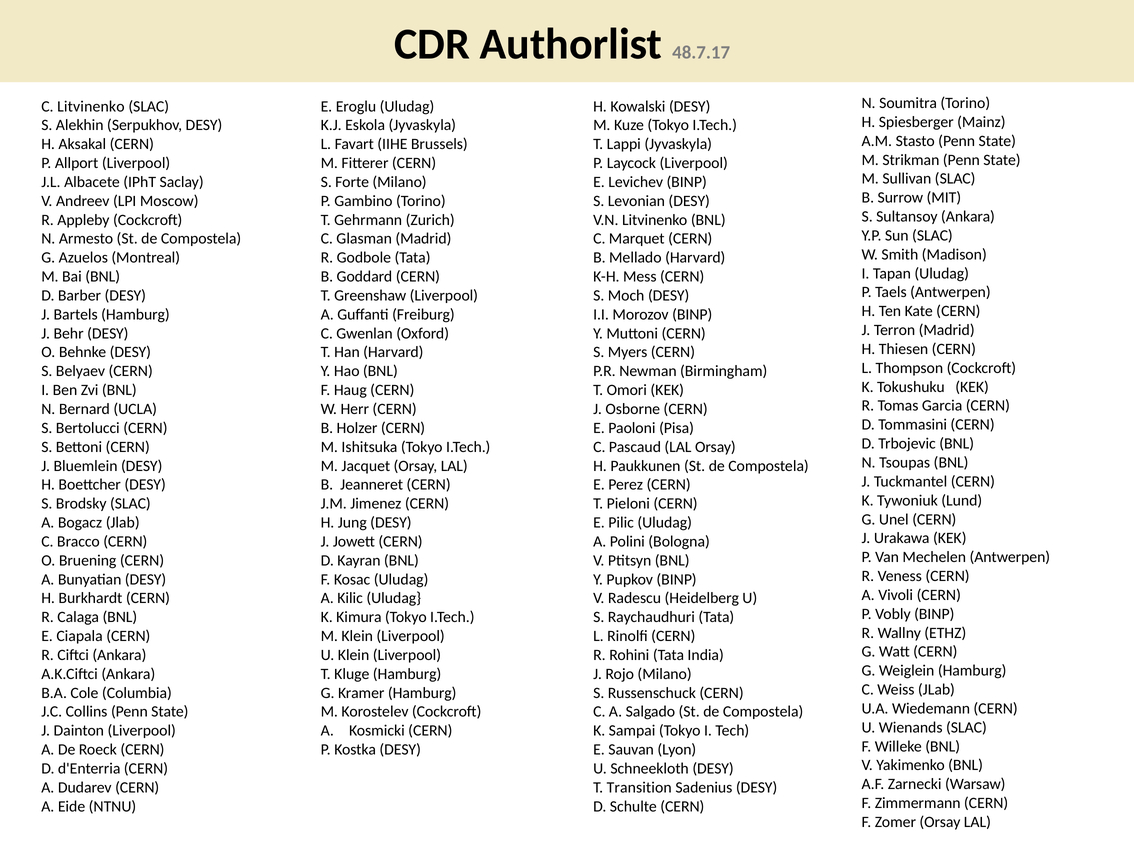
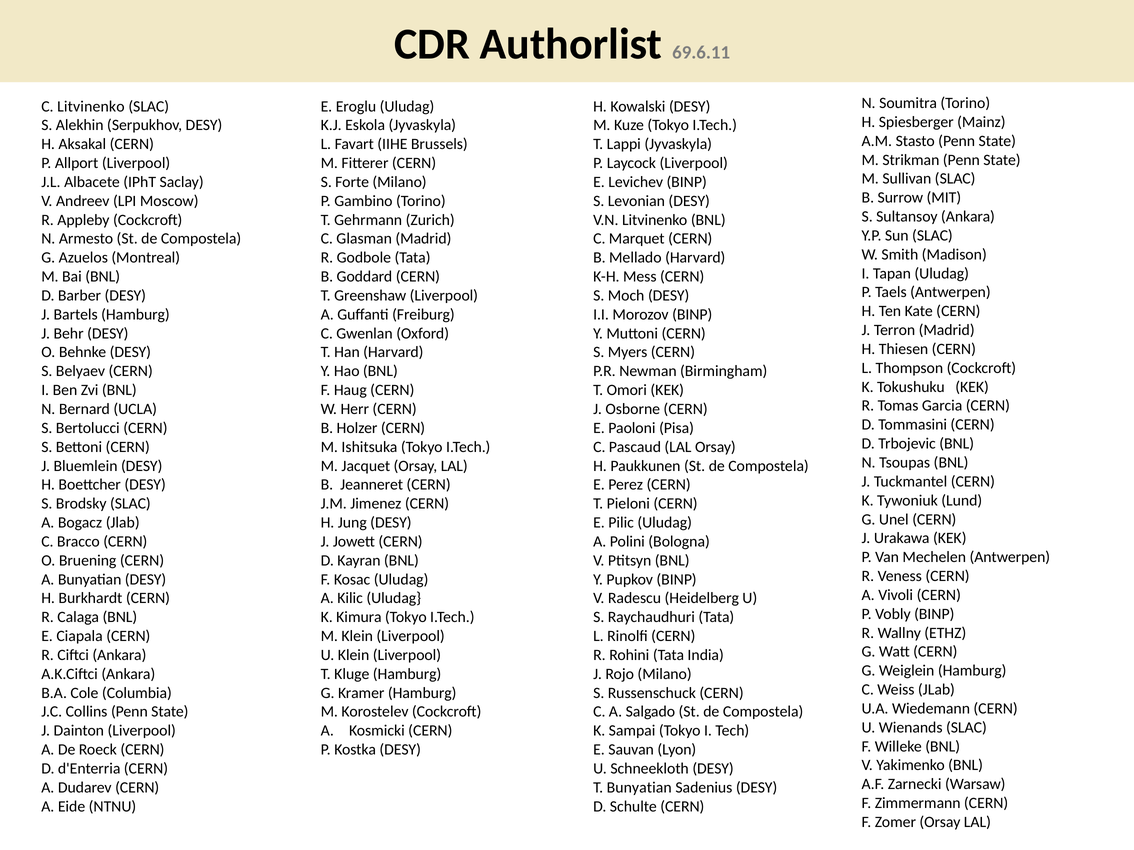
48.7.17: 48.7.17 -> 69.6.11 (701, 52)
T Transition: Transition -> Bunyatian (639, 788)
